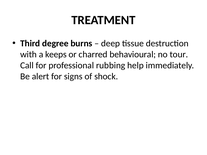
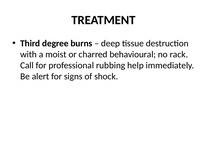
keeps: keeps -> moist (56, 54)
tour: tour -> rack (179, 54)
